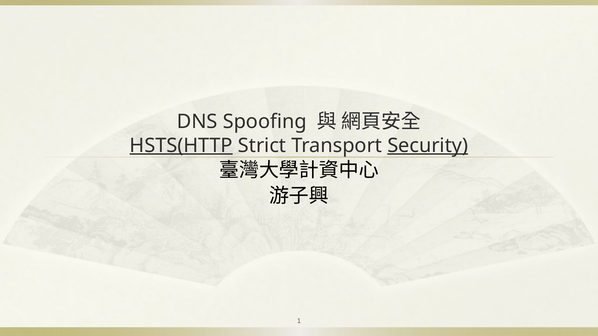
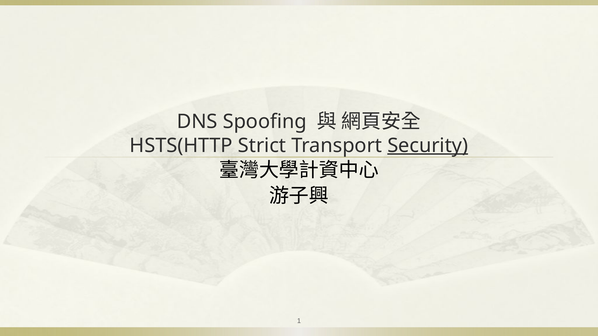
HSTS(HTTP underline: present -> none (181, 146)
